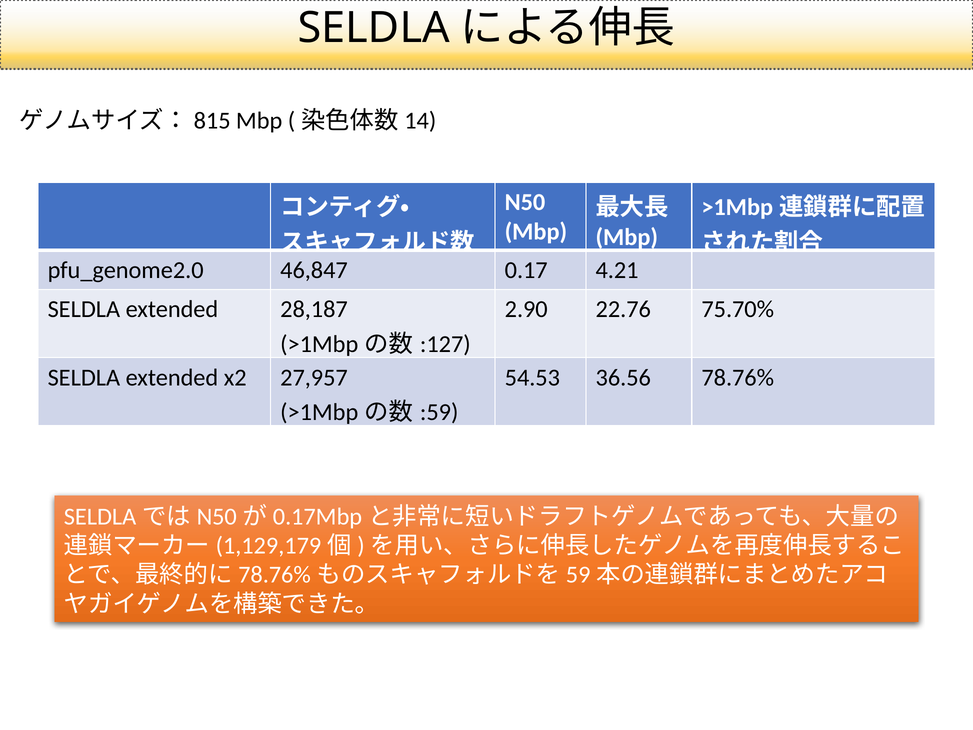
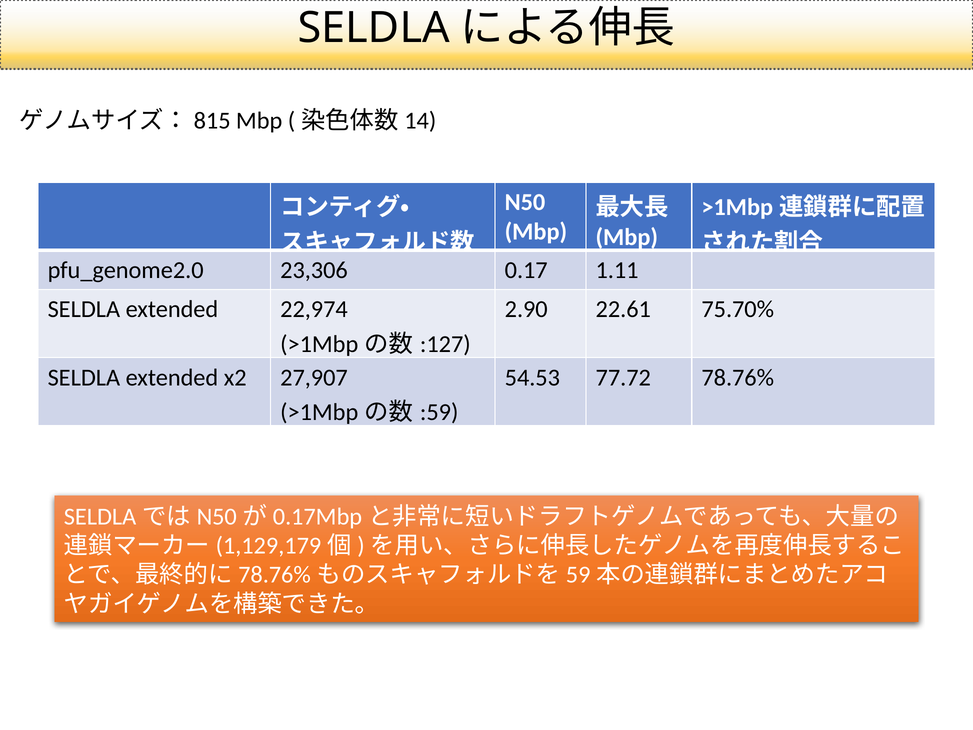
46,847: 46,847 -> 23,306 (314, 270)
4.21: 4.21 -> 1.11 (617, 270)
28,187: 28,187 -> 22,974 (314, 309)
22.76: 22.76 -> 22.61 (623, 309)
27,957: 27,957 -> 27,907 (314, 377)
36.56: 36.56 -> 77.72 (623, 377)
